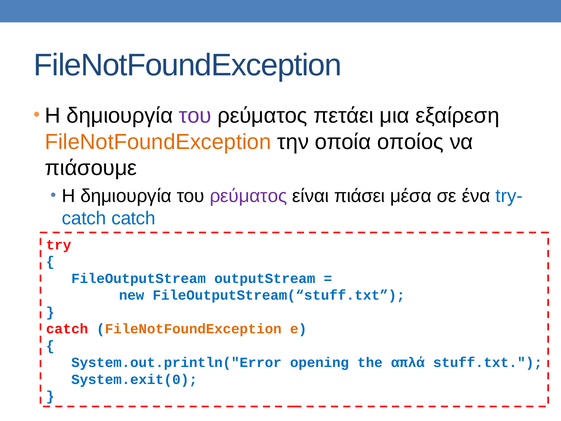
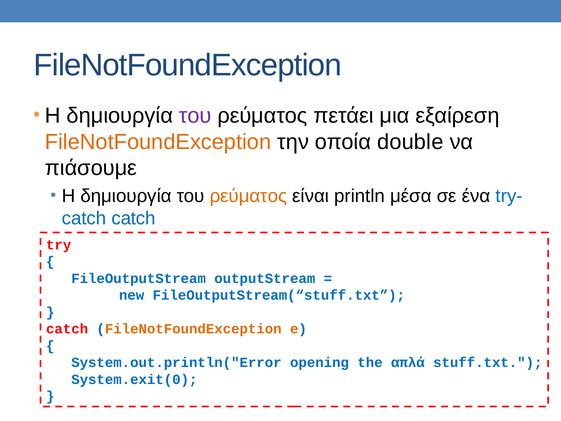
οποίος: οποίος -> double (410, 142)
ρεύματος colour: purple -> orange (248, 196)
πιάσει: πιάσει -> println (360, 196)
